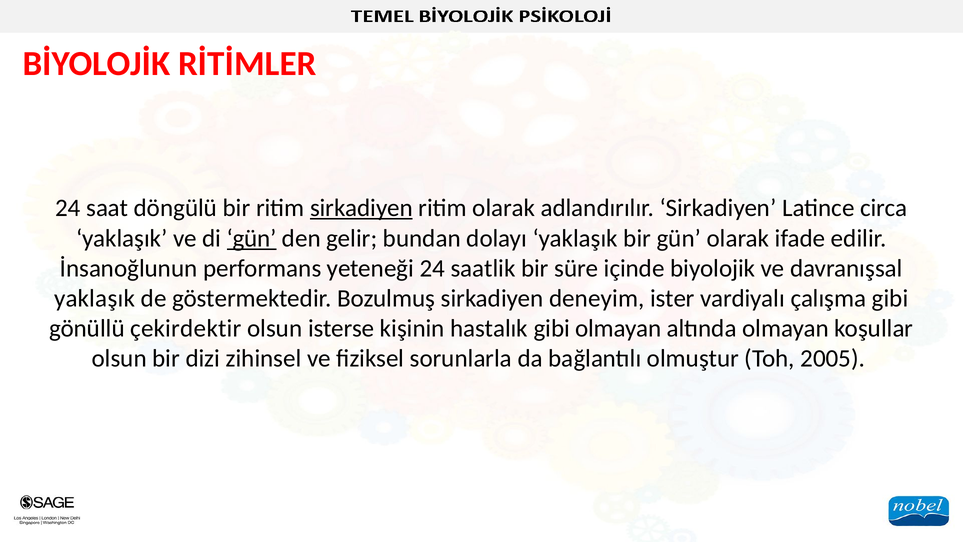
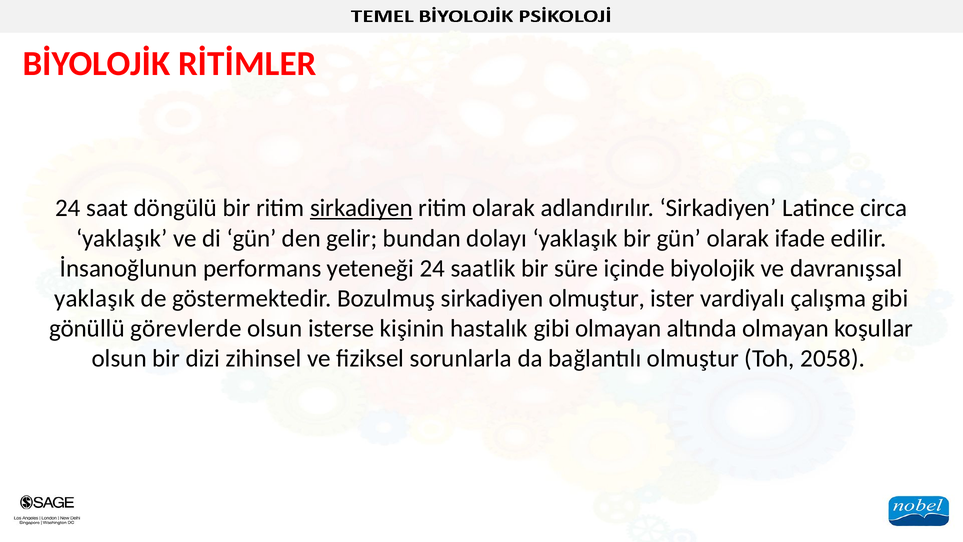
gün underline: present -> none (252, 238)
sirkadiyen deneyim: deneyim -> olmuştur (597, 298)
çekirdektir: çekirdektir -> görevlerde (186, 328)
2005: 2005 -> 2058 (833, 359)
